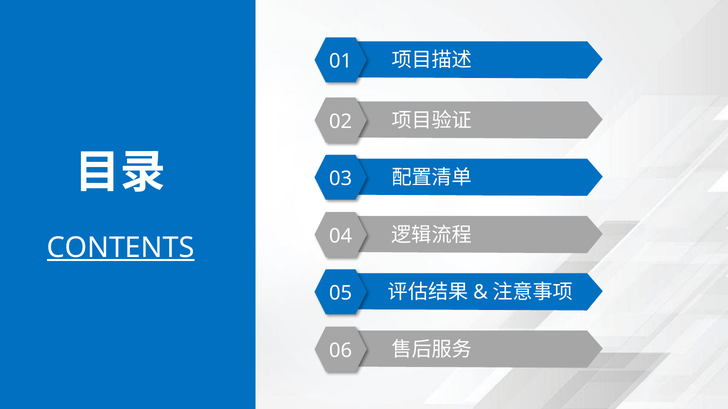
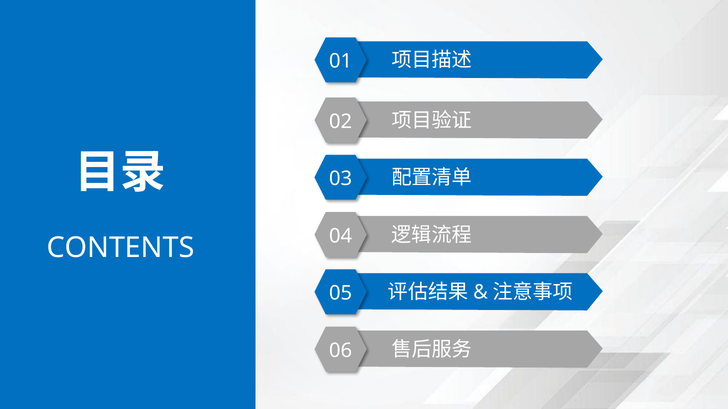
CONTENTS underline: present -> none (121, 248)
